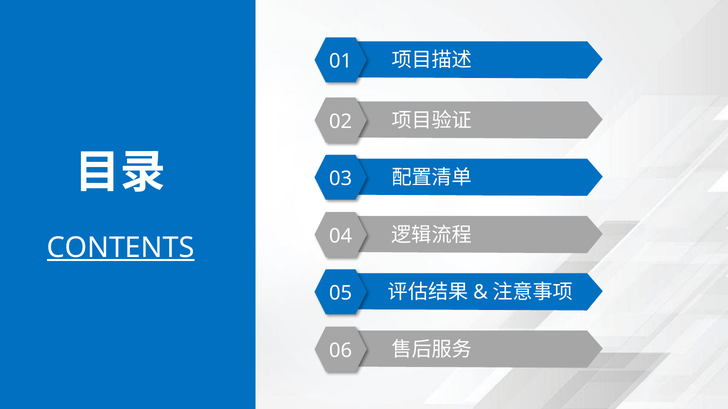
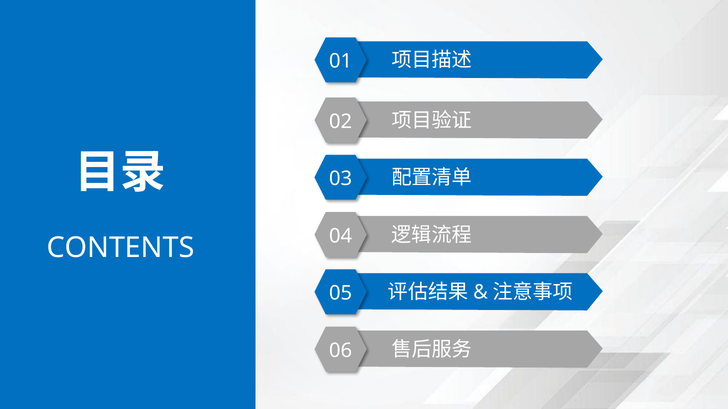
CONTENTS underline: present -> none (121, 248)
